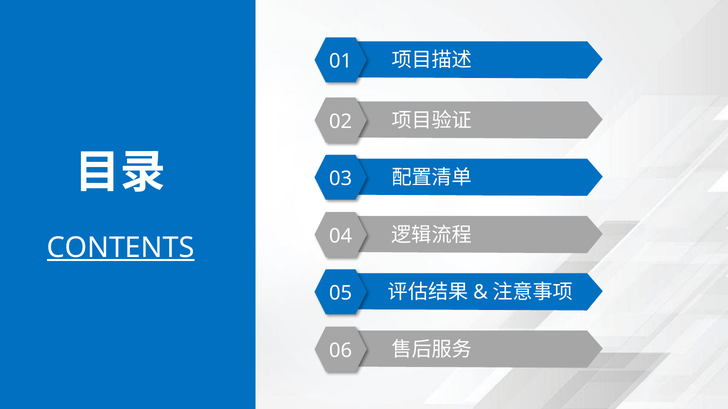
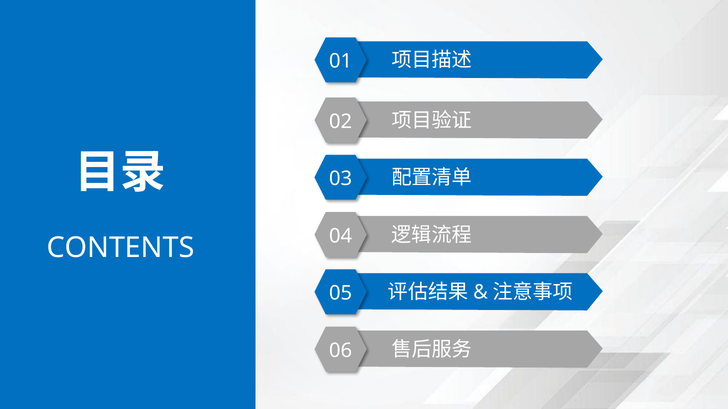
CONTENTS underline: present -> none (121, 248)
